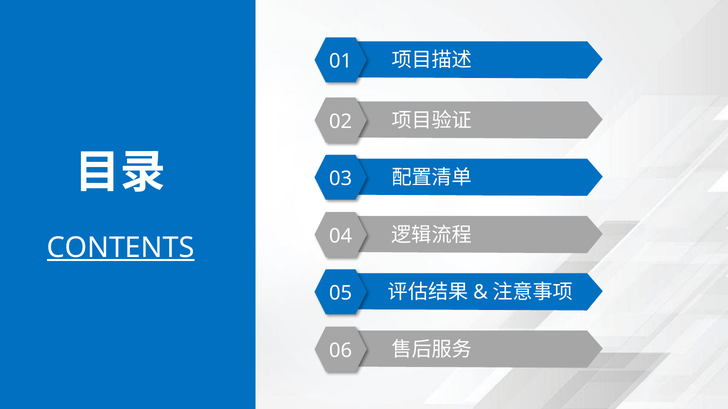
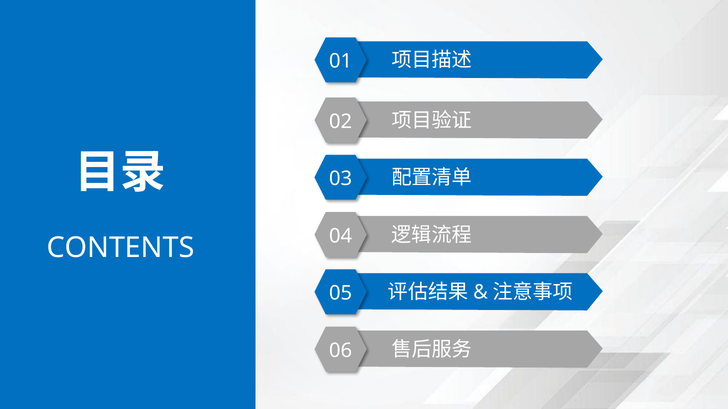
CONTENTS underline: present -> none (121, 248)
